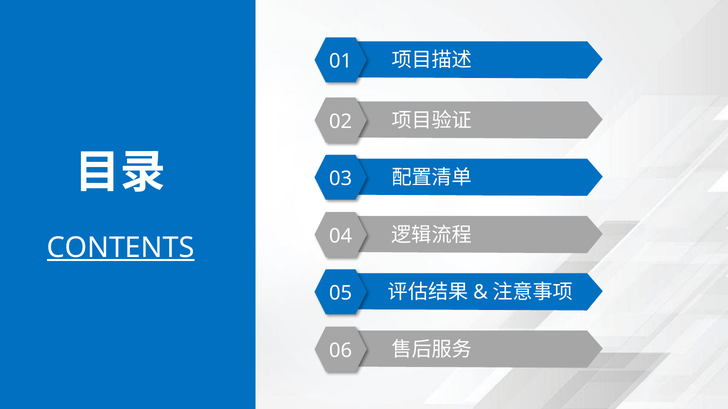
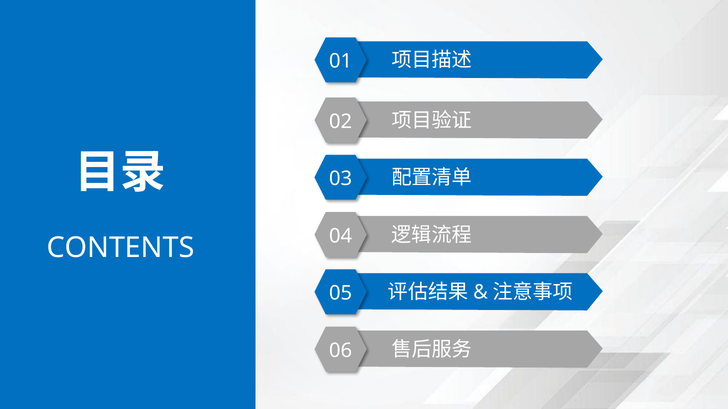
CONTENTS underline: present -> none (121, 248)
